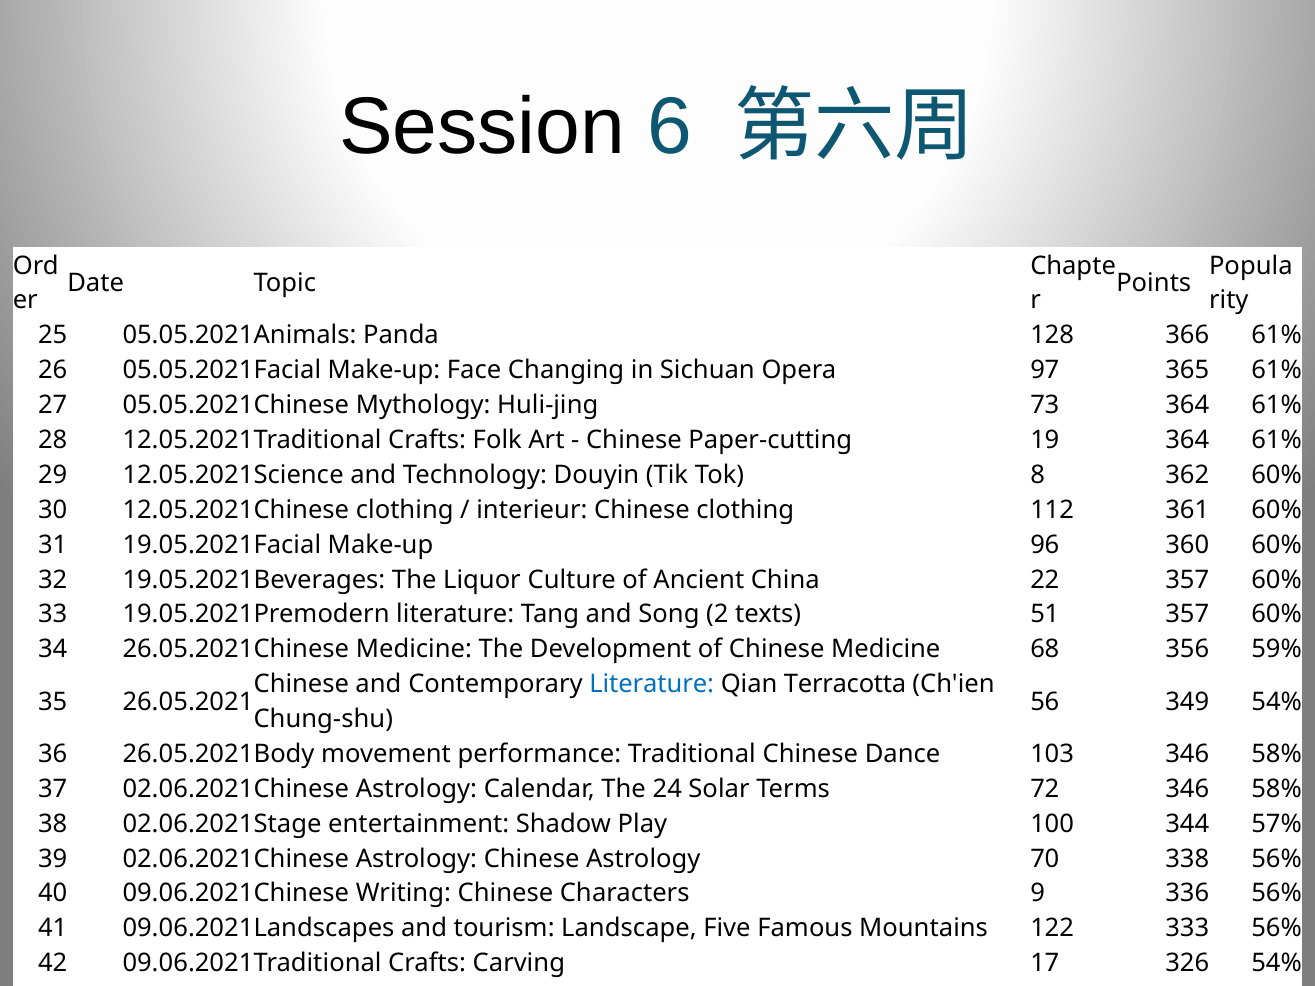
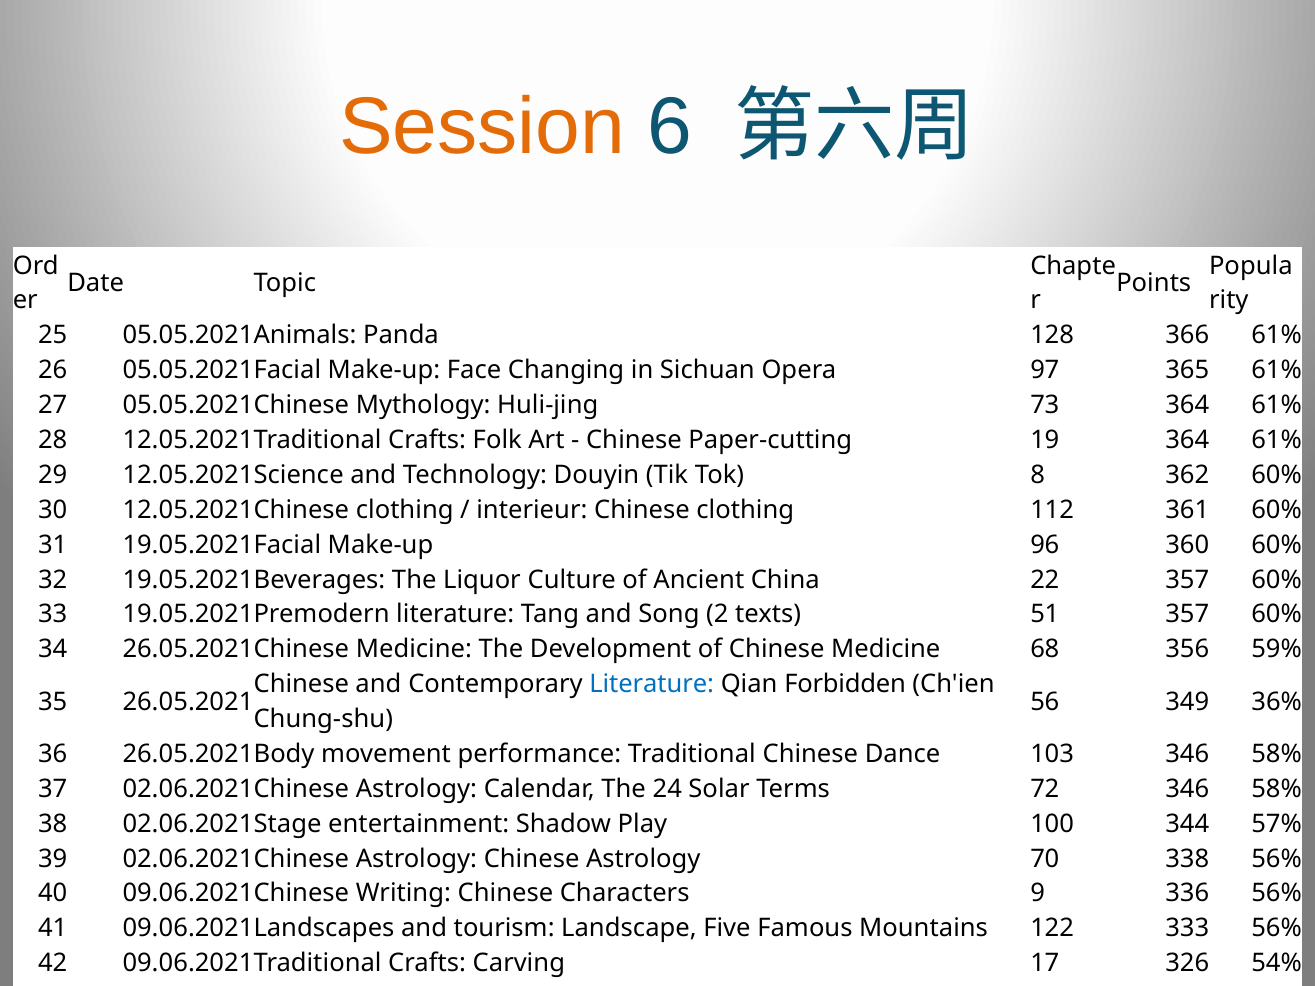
Session colour: black -> orange (482, 127)
Qian Terracotta: Terracotta -> Forbidden (845, 684)
349 54%: 54% -> 36% (1277, 702)
